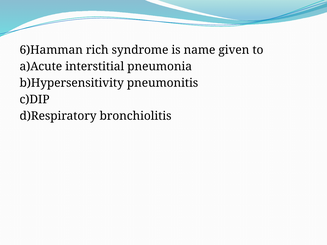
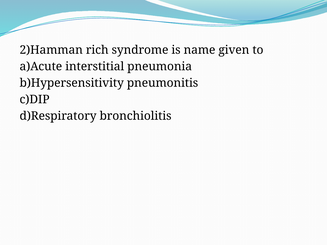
6)Hamman: 6)Hamman -> 2)Hamman (51, 50)
